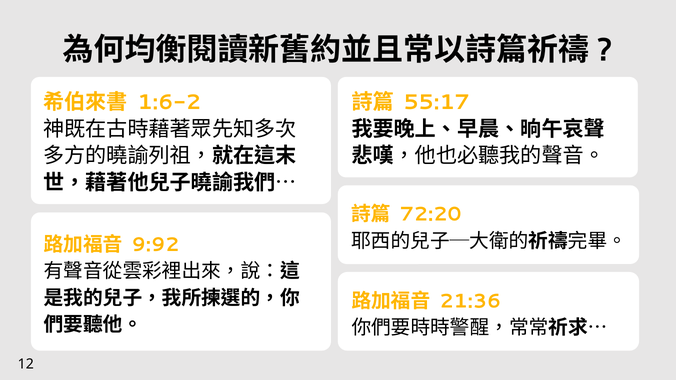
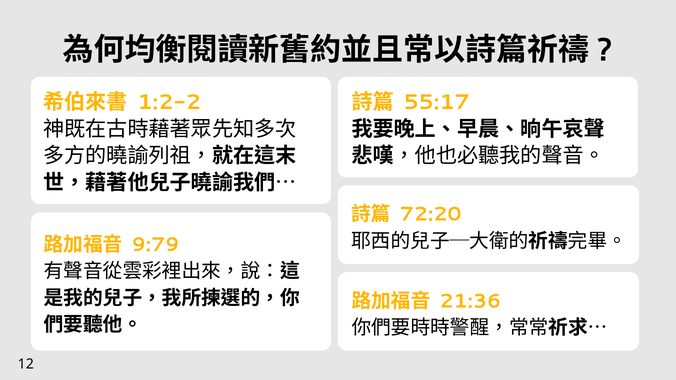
1:6-2: 1:6-2 -> 1:2-2 (169, 102)
9:92: 9:92 -> 9:79 (155, 245)
